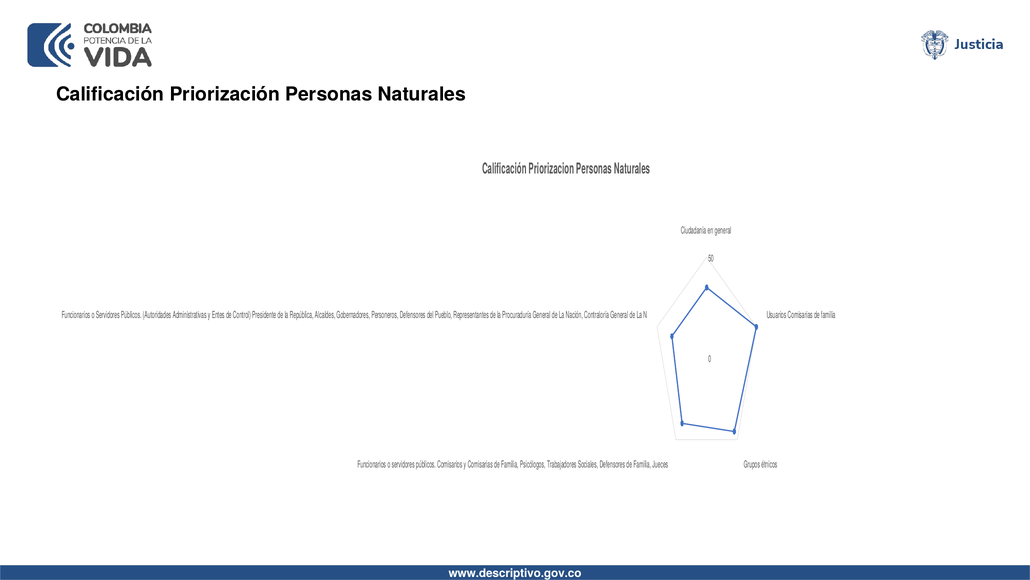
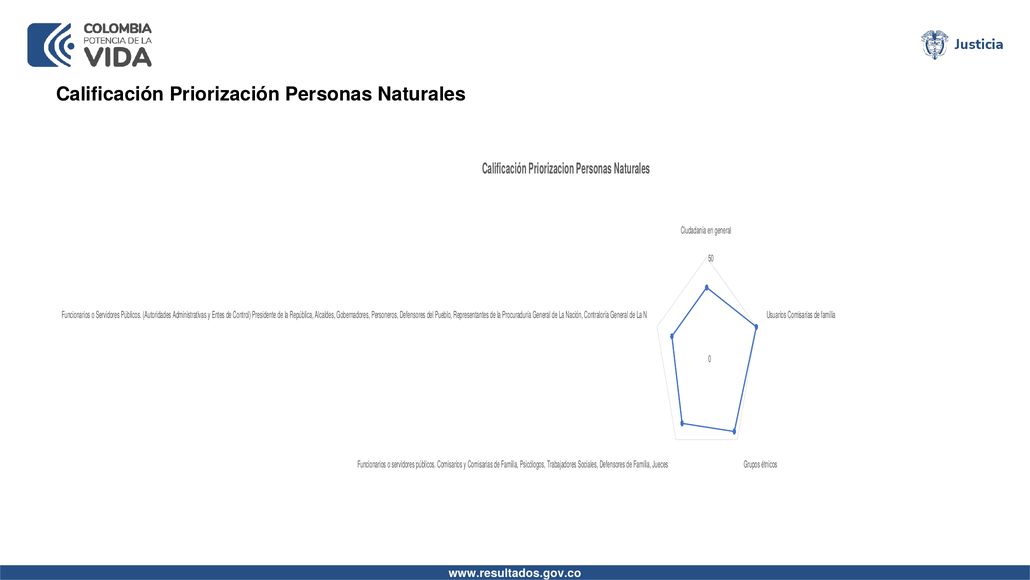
www.descriptivo.gov.co: www.descriptivo.gov.co -> www.resultados.gov.co (515, 573)
